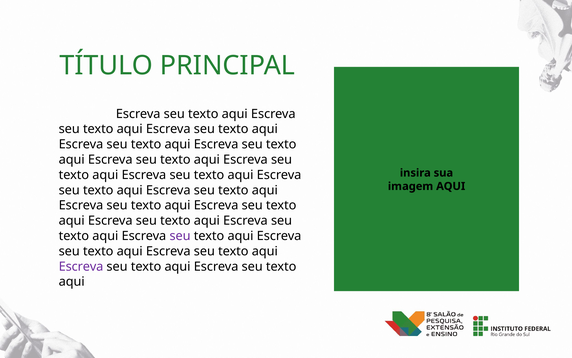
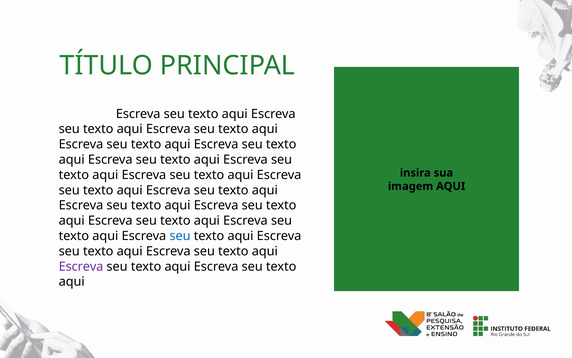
seu colour: purple -> blue (180, 236)
